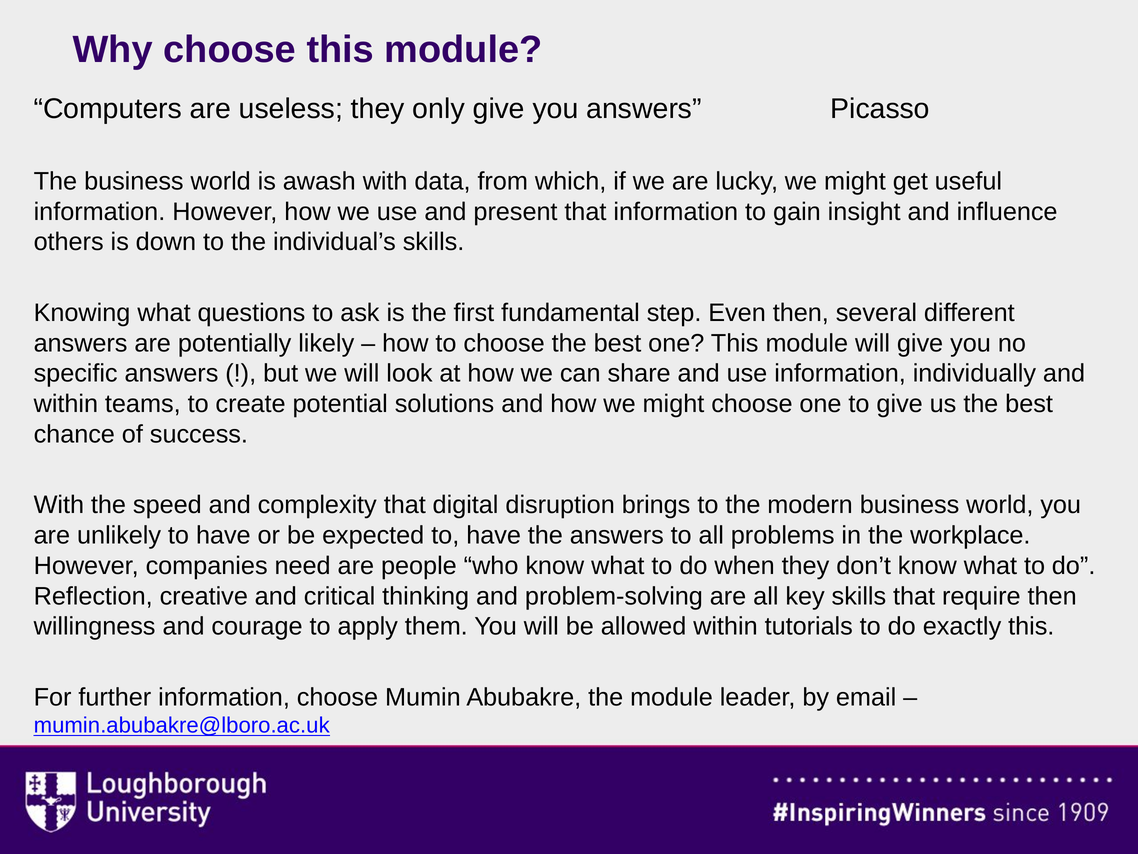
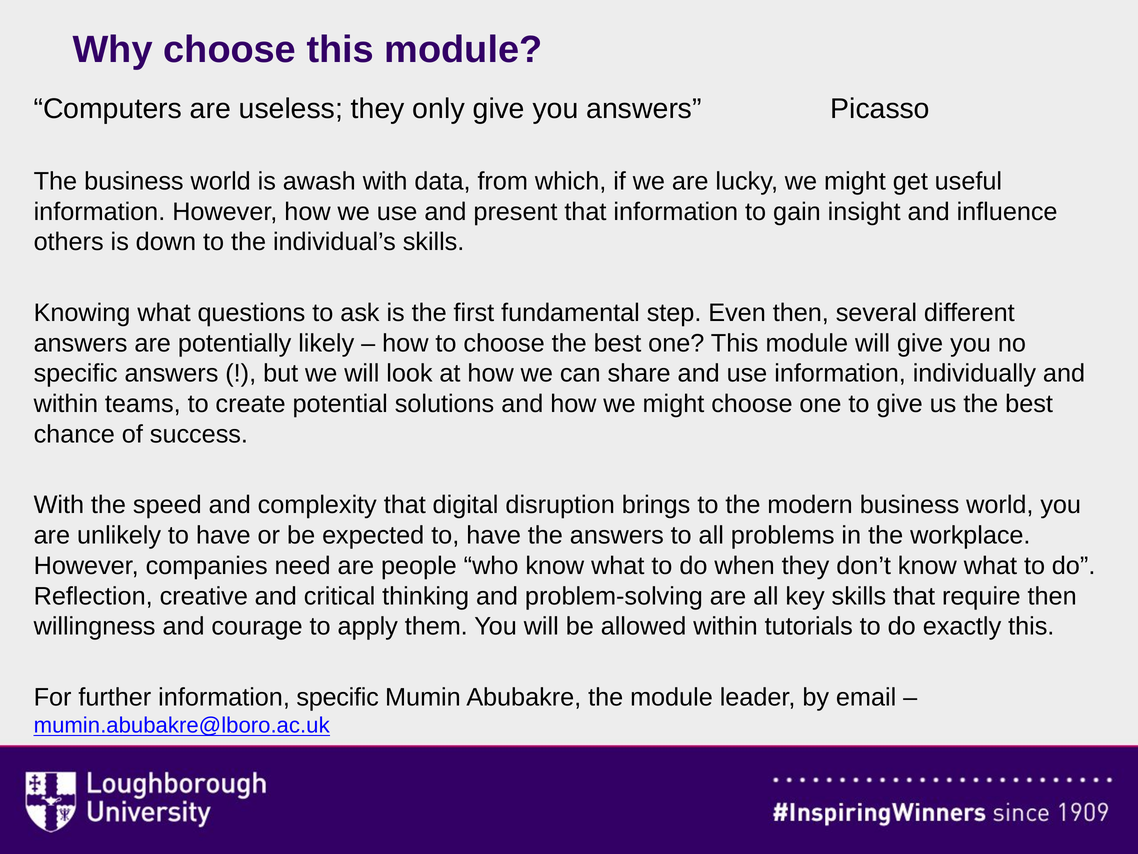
information choose: choose -> specific (338, 697)
